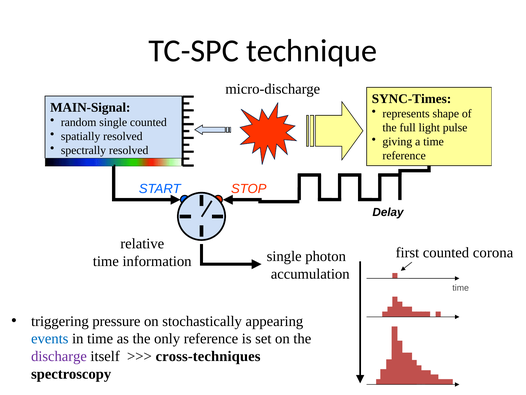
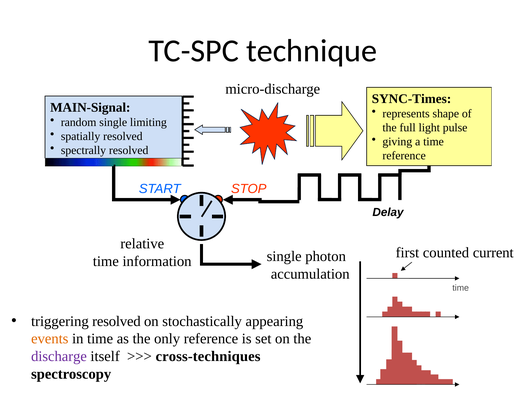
single counted: counted -> limiting (148, 122)
corona: corona -> current (493, 252)
triggering pressure: pressure -> resolved (116, 321)
events colour: blue -> orange (50, 338)
